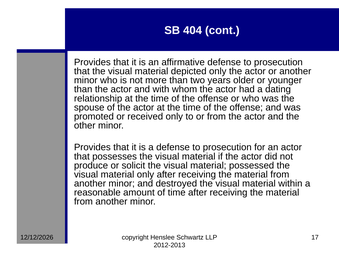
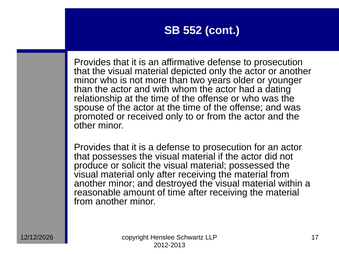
404: 404 -> 552 (193, 30)
